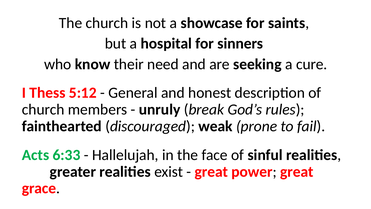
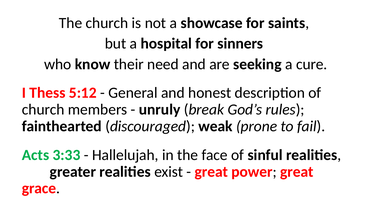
6:33: 6:33 -> 3:33 (67, 155)
